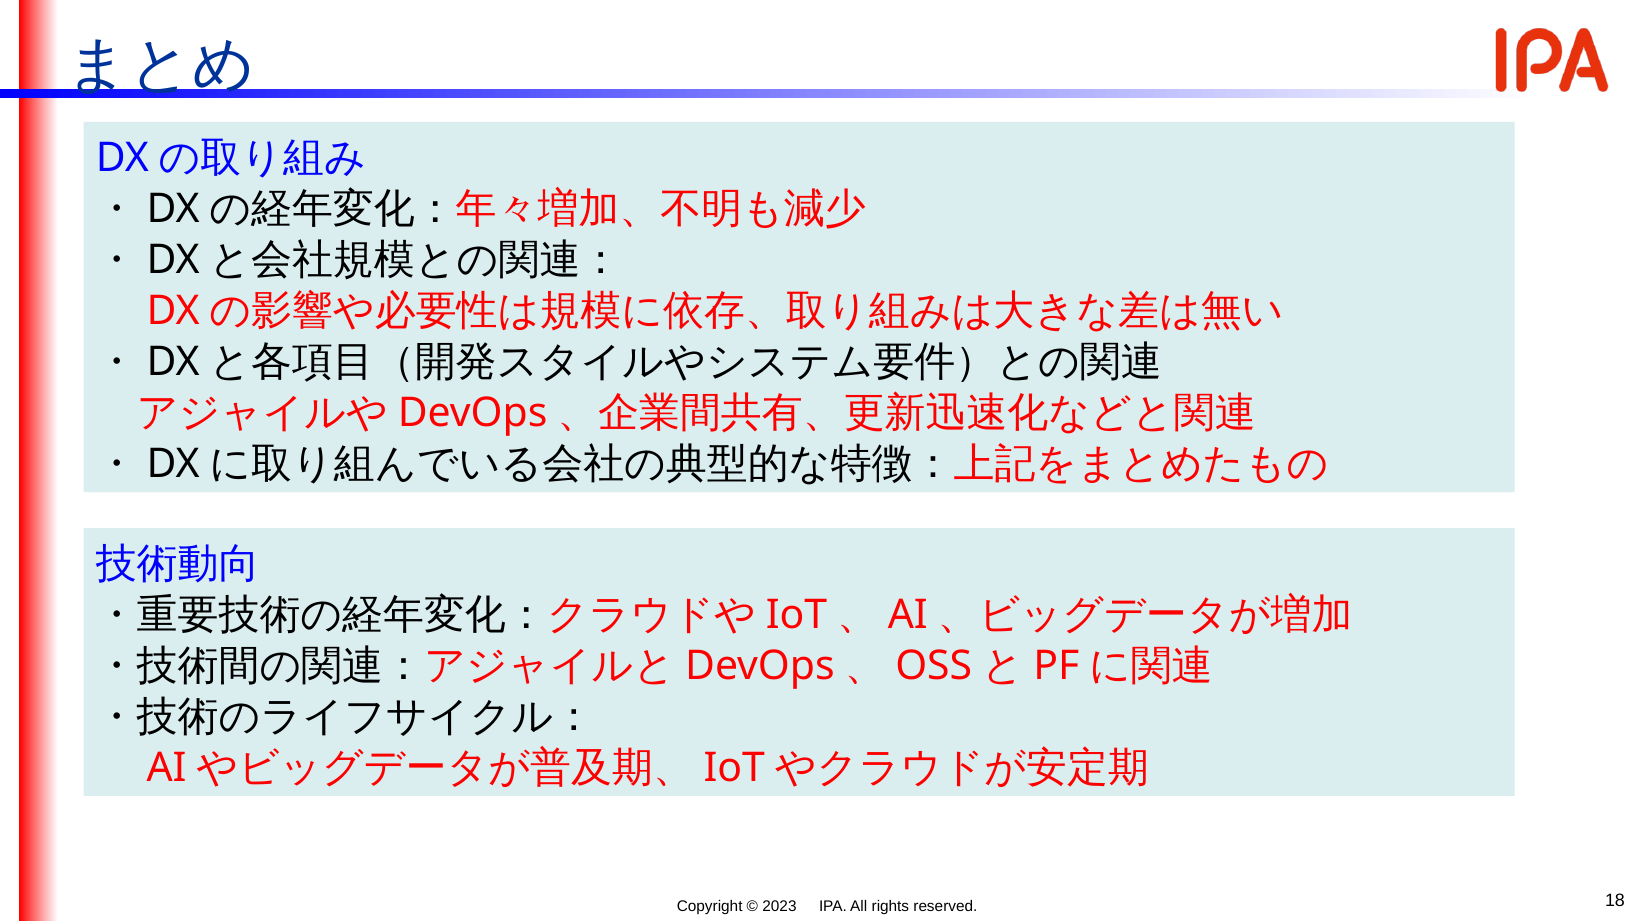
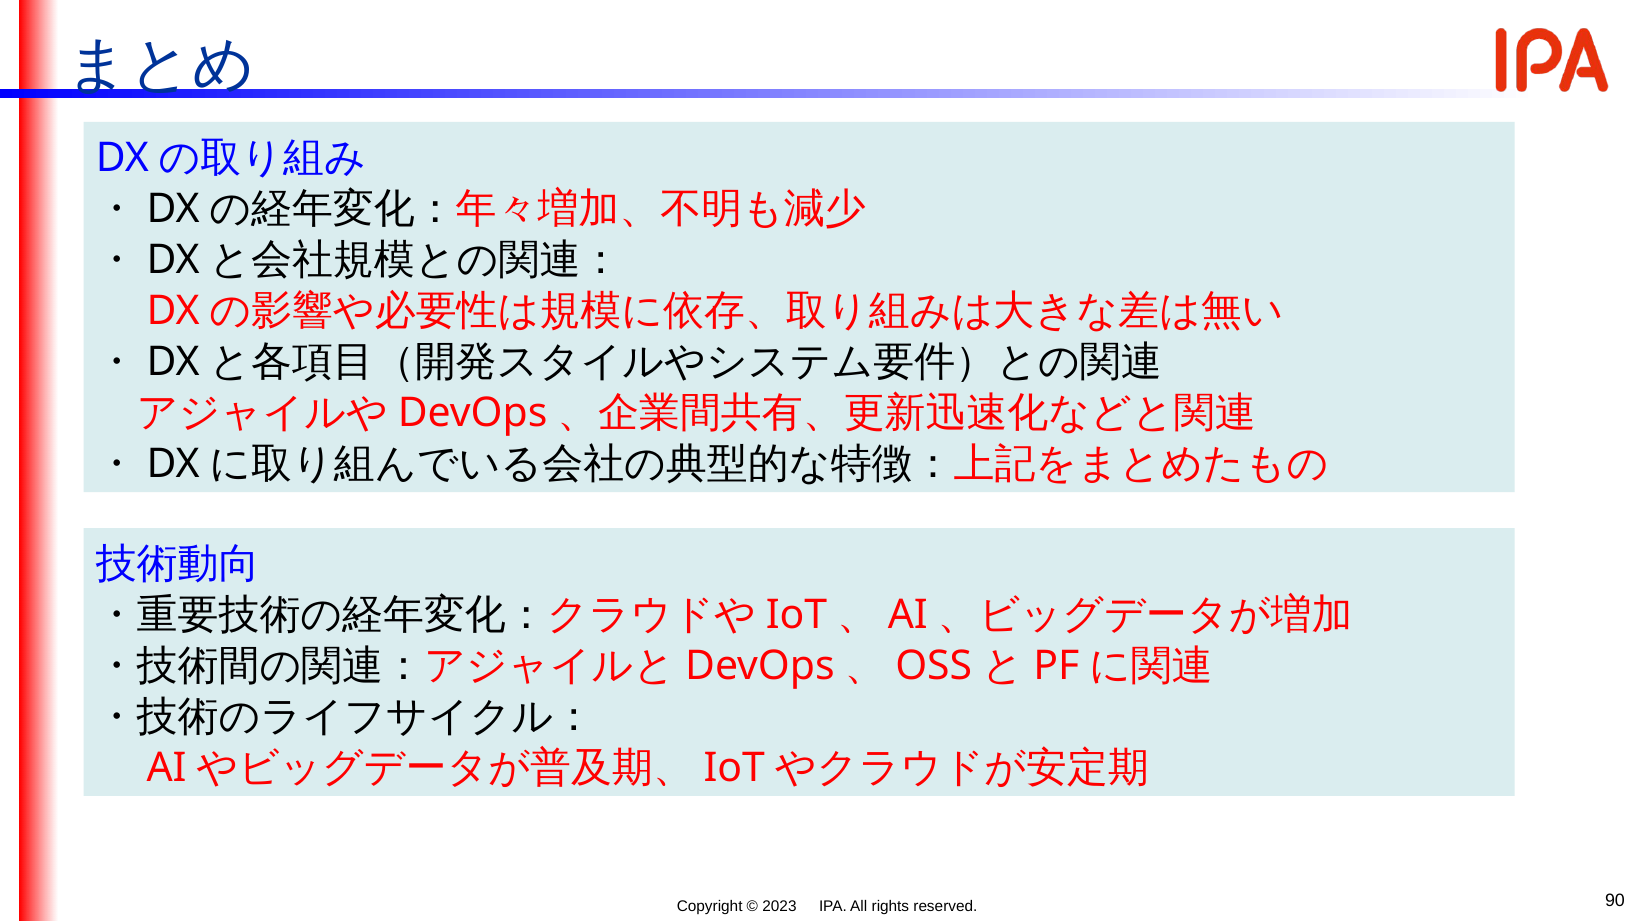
18: 18 -> 90 (1615, 900)
